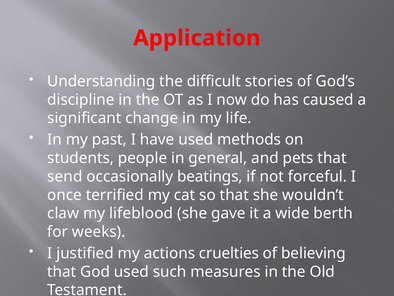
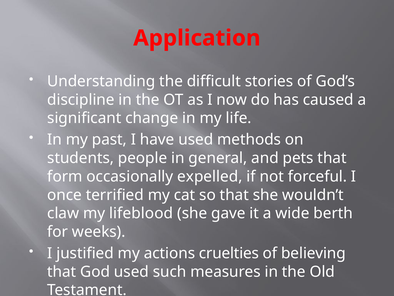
send: send -> form (65, 176)
beatings: beatings -> expelled (210, 176)
